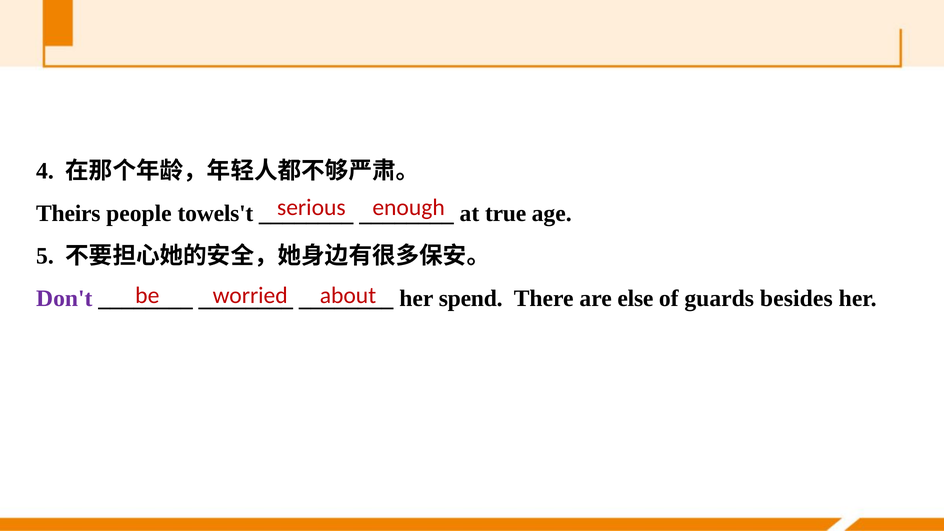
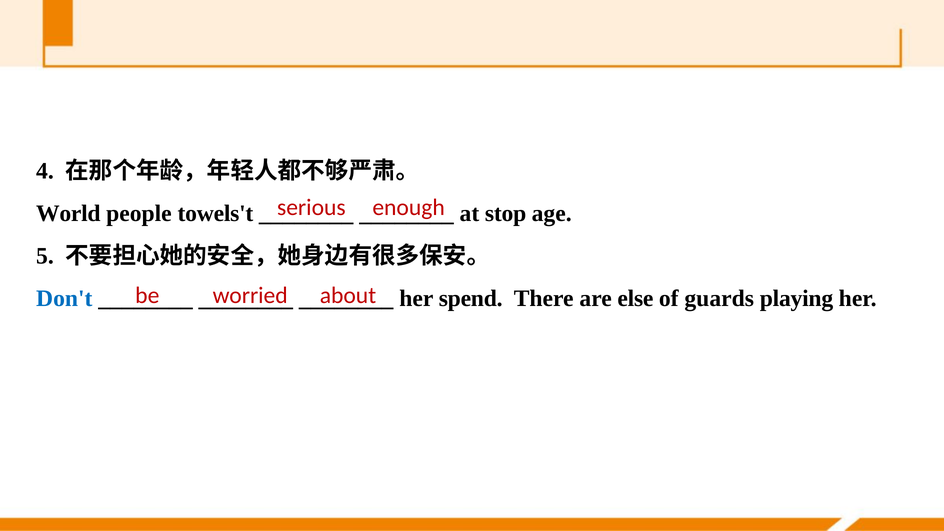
Theirs: Theirs -> World (68, 213)
true: true -> stop (506, 213)
Don't colour: purple -> blue (64, 298)
besides: besides -> playing (797, 298)
